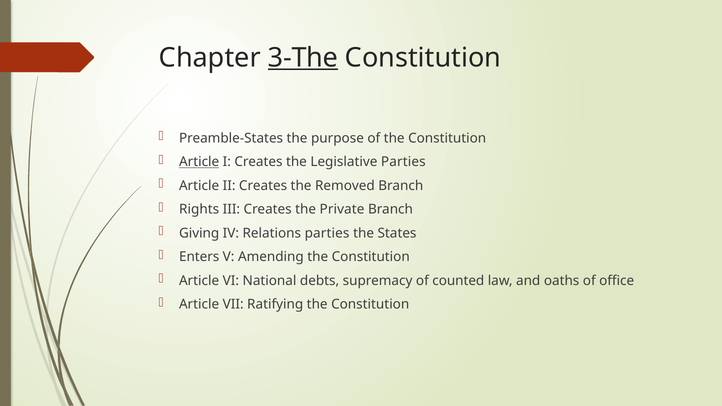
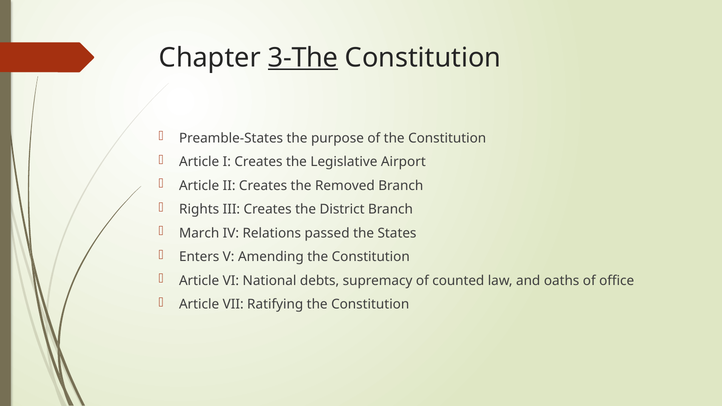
Article underline: present -> none (199, 162)
Legislative Parties: Parties -> Airport (403, 162)
Private: Private -> District (342, 209)
Giving: Giving -> March (199, 233)
Relations parties: parties -> passed (327, 233)
